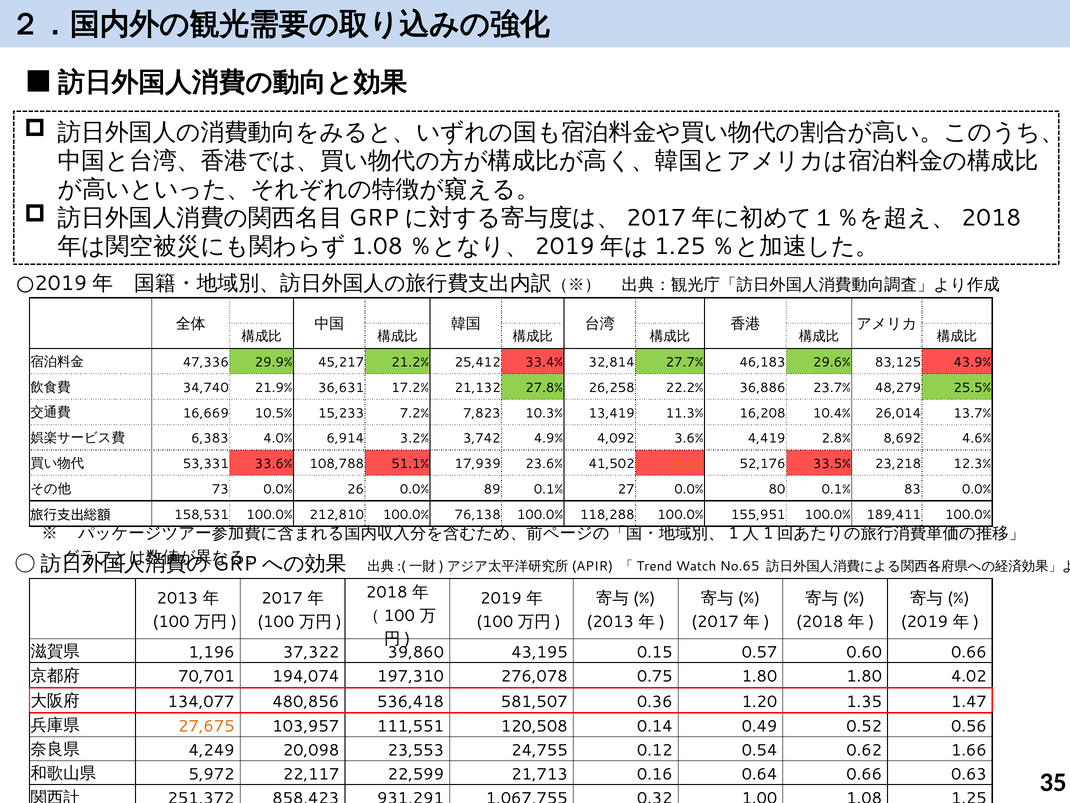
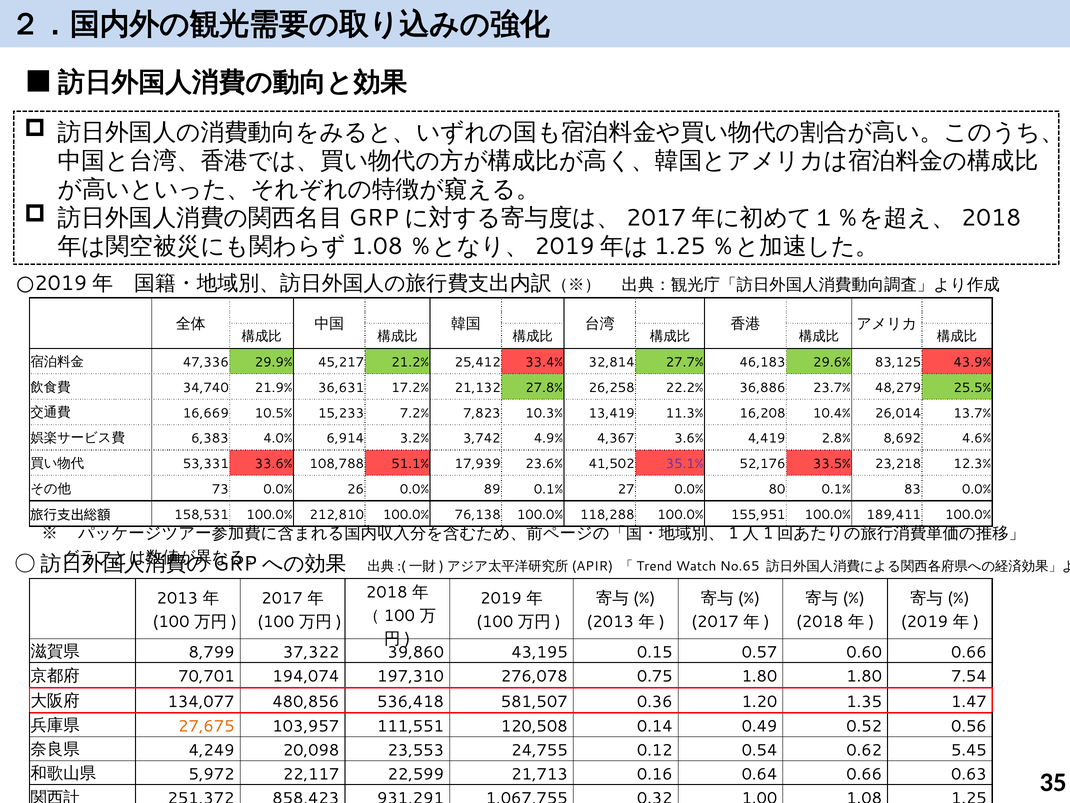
4,092: 4,092 -> 4,367 (616, 438)
35.1% colour: orange -> purple (685, 464)
1,196: 1,196 -> 8,799 (212, 652)
4.02: 4.02 -> 7.54 (969, 676)
1.66: 1.66 -> 5.45 (969, 750)
